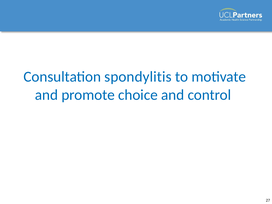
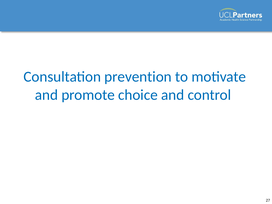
spondylitis: spondylitis -> prevention (138, 77)
